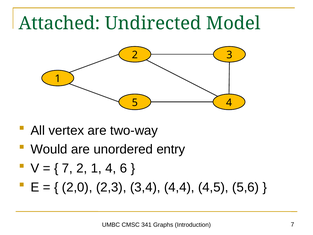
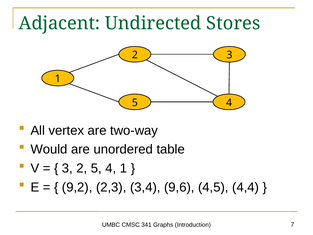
Attached: Attached -> Adjacent (59, 23)
Model: Model -> Stores (233, 23)
entry: entry -> table (171, 149)
7: 7 -> 3 (67, 168)
1: 1 -> 5 (96, 168)
4 6: 6 -> 1 (124, 168)
2,0: 2,0 -> 9,2 (77, 187)
4,4: 4,4 -> 9,6 (179, 187)
5,6: 5,6 -> 4,4 (246, 187)
